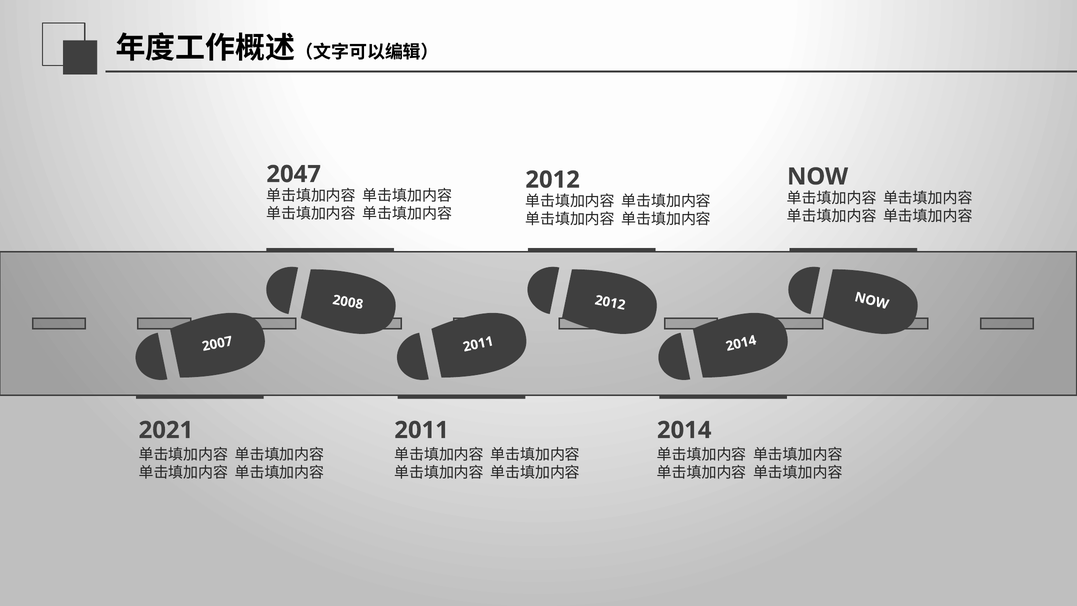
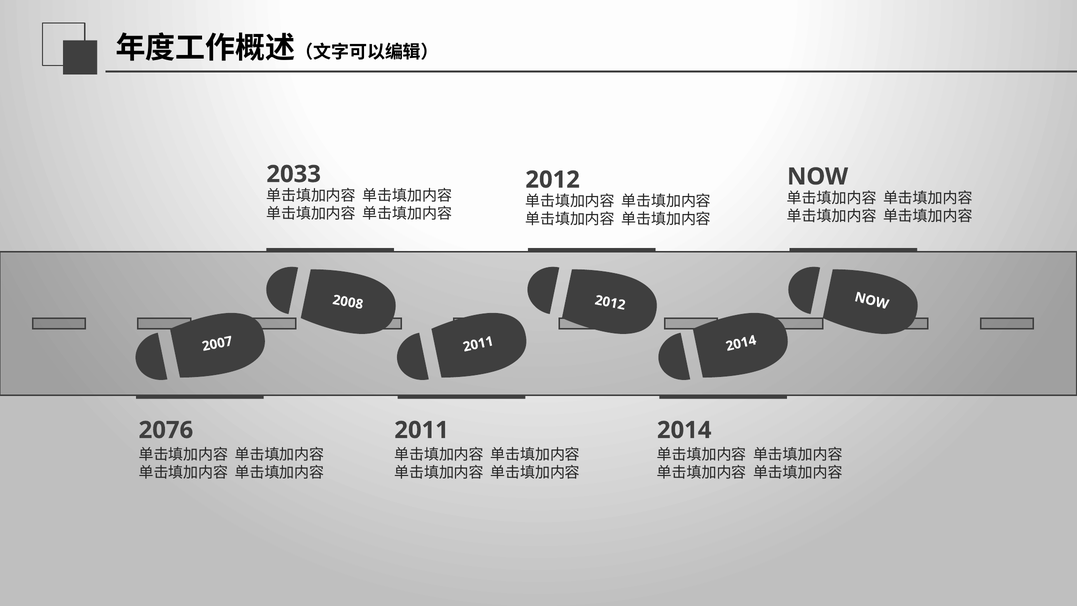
2047: 2047 -> 2033 (294, 174)
2021: 2021 -> 2076 (166, 430)
